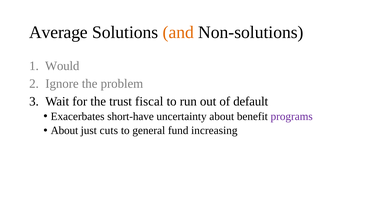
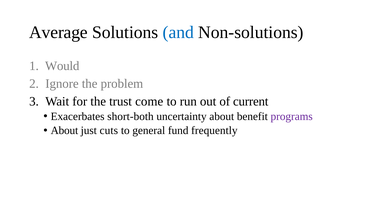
and colour: orange -> blue (178, 32)
fiscal: fiscal -> come (149, 101)
default: default -> current (251, 101)
short-have: short-have -> short-both (130, 116)
increasing: increasing -> frequently (214, 130)
